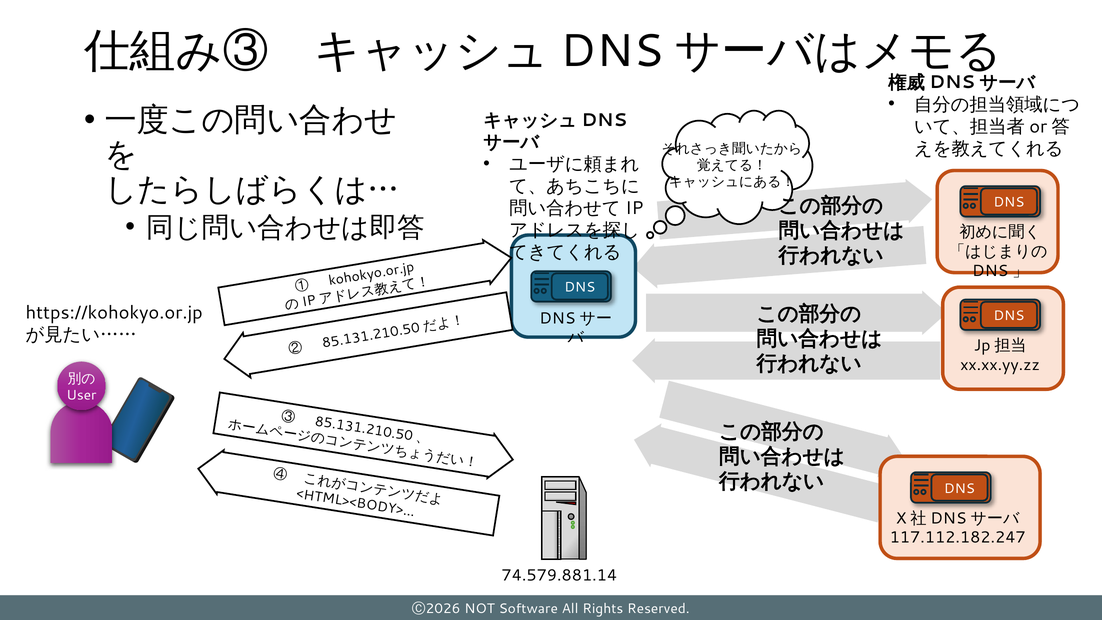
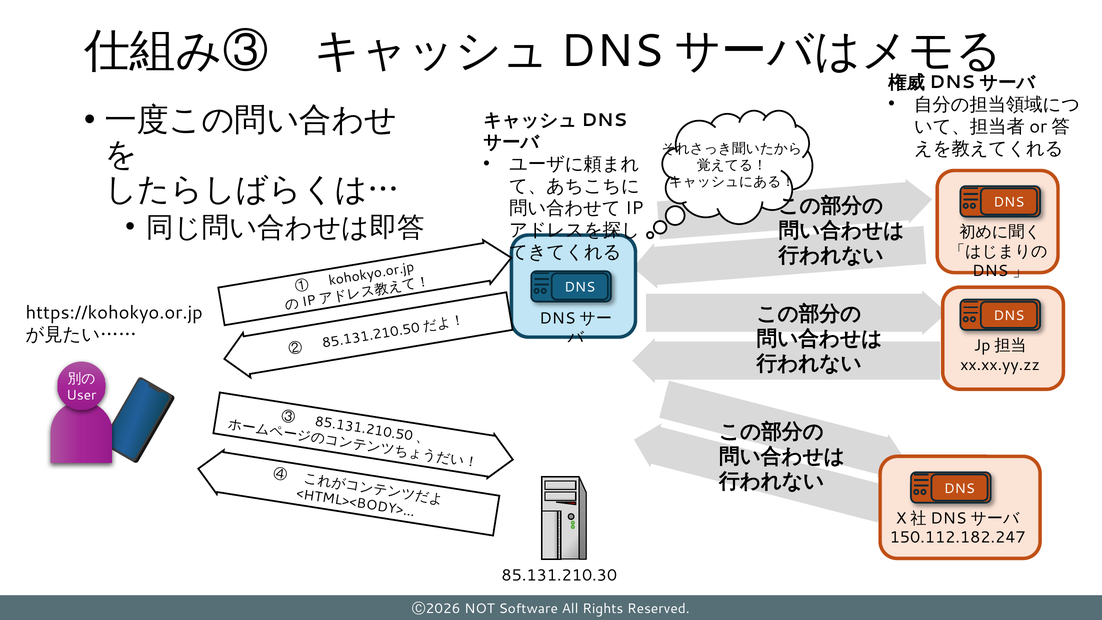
117.112.182.247: 117.112.182.247 -> 150.112.182.247 (958, 537)
74.579.881.14: 74.579.881.14 -> 85.131.210.30 (559, 576)
